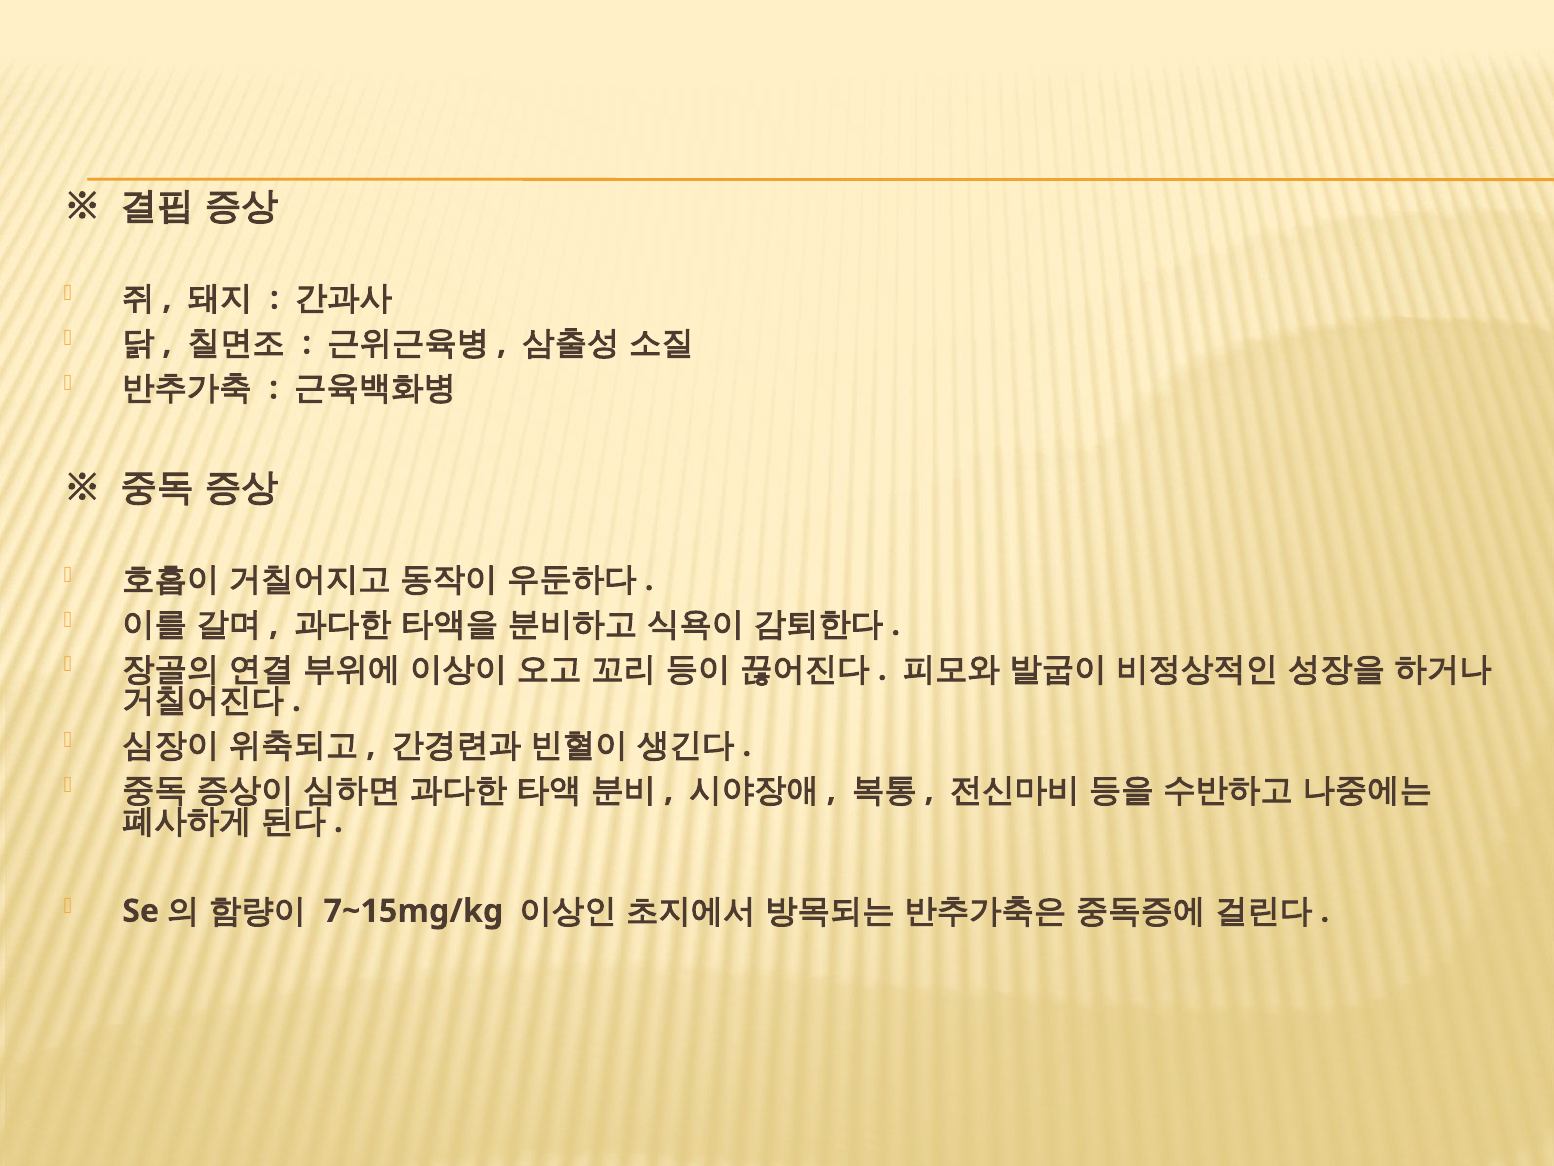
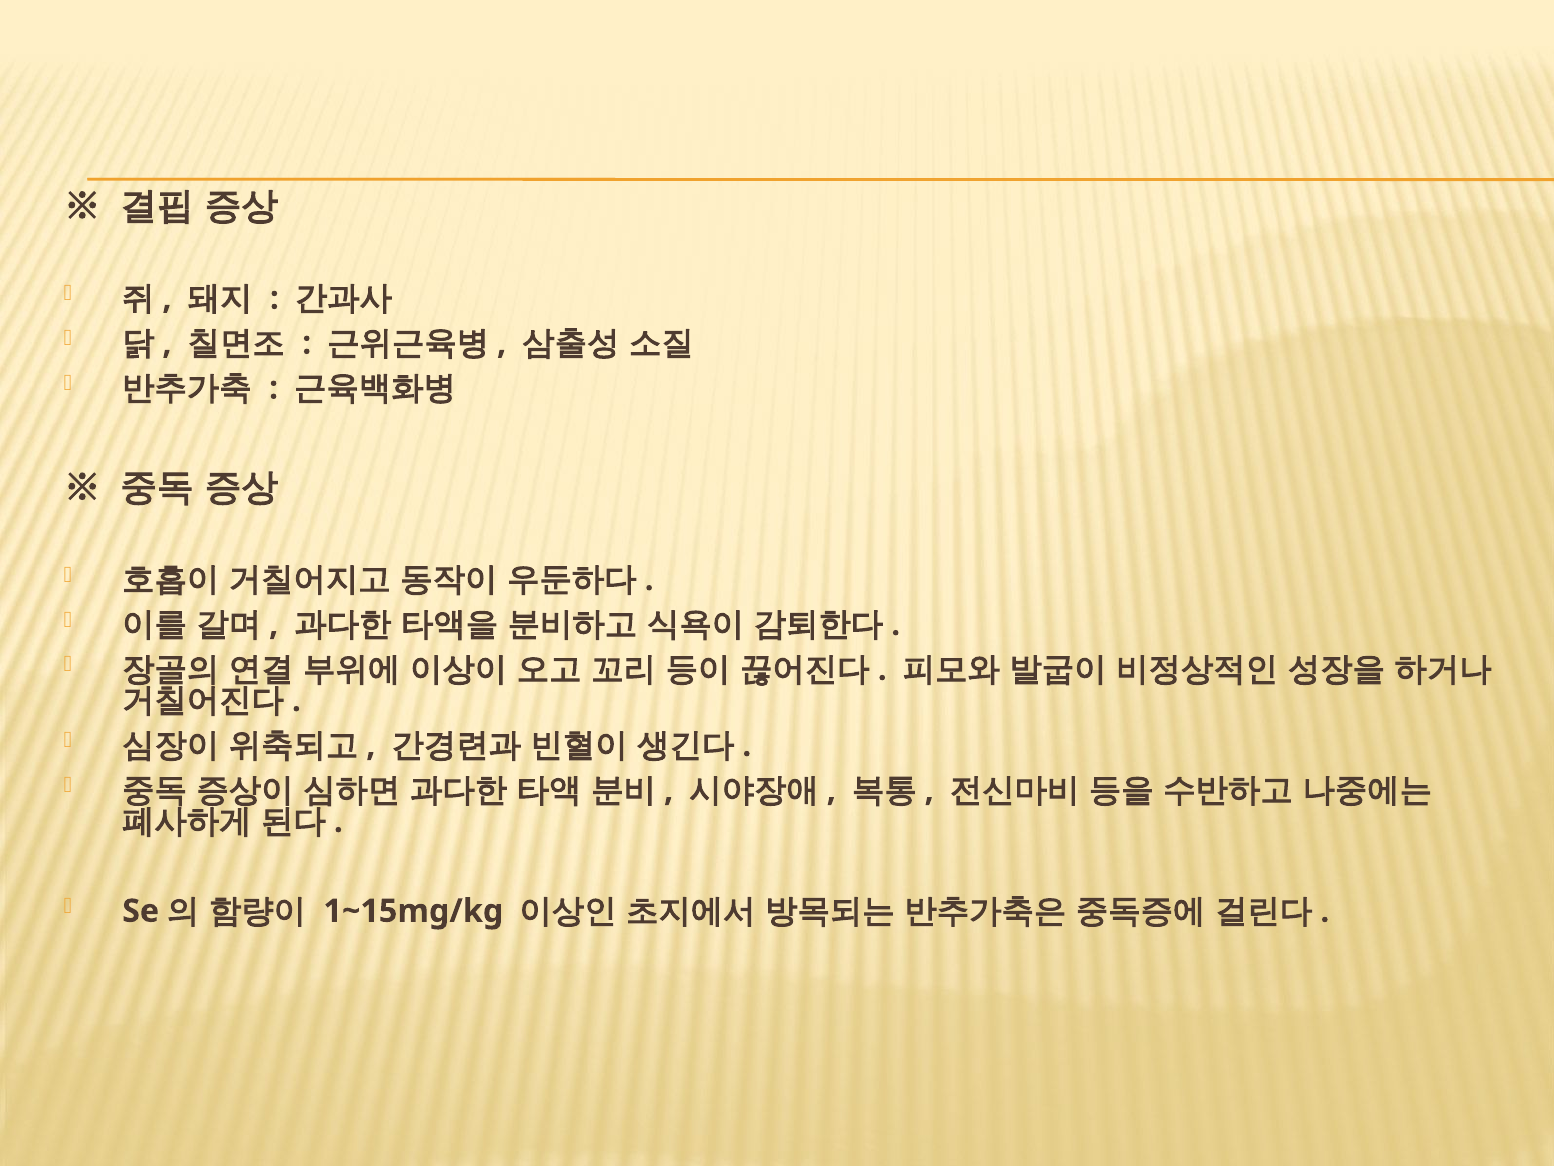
7~15mg/kg: 7~15mg/kg -> 1~15mg/kg (413, 911)
